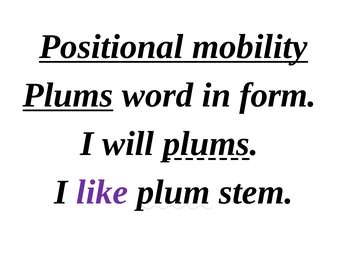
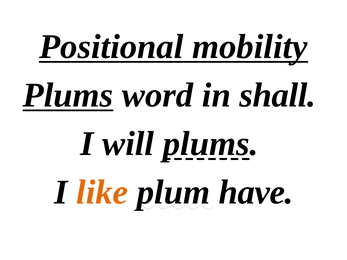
form: form -> shall (278, 95)
like colour: purple -> orange (102, 192)
stem: stem -> have (256, 192)
